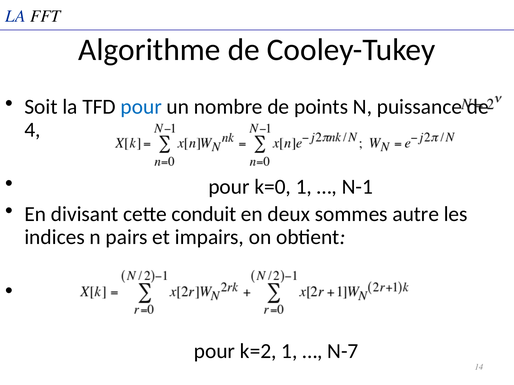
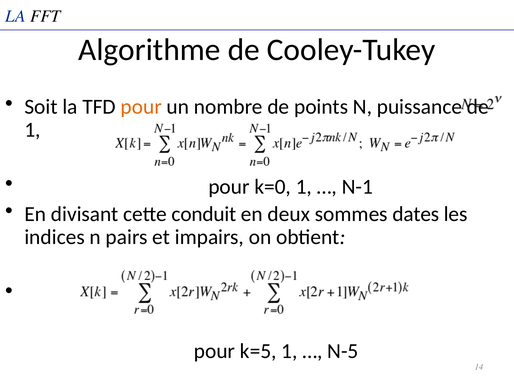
pour colour: blue -> orange (141, 107)
4: 4 -> 1 (32, 130)
autre: autre -> dates (416, 214)
k=2: k=2 -> k=5 (258, 352)
N-7: N-7 -> N-5 (343, 352)
